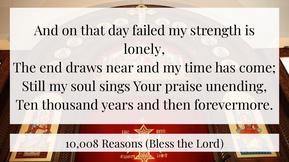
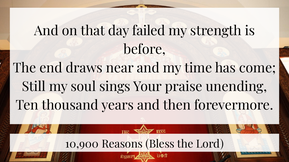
lonely: lonely -> before (145, 50)
10,008: 10,008 -> 10,900 (82, 145)
